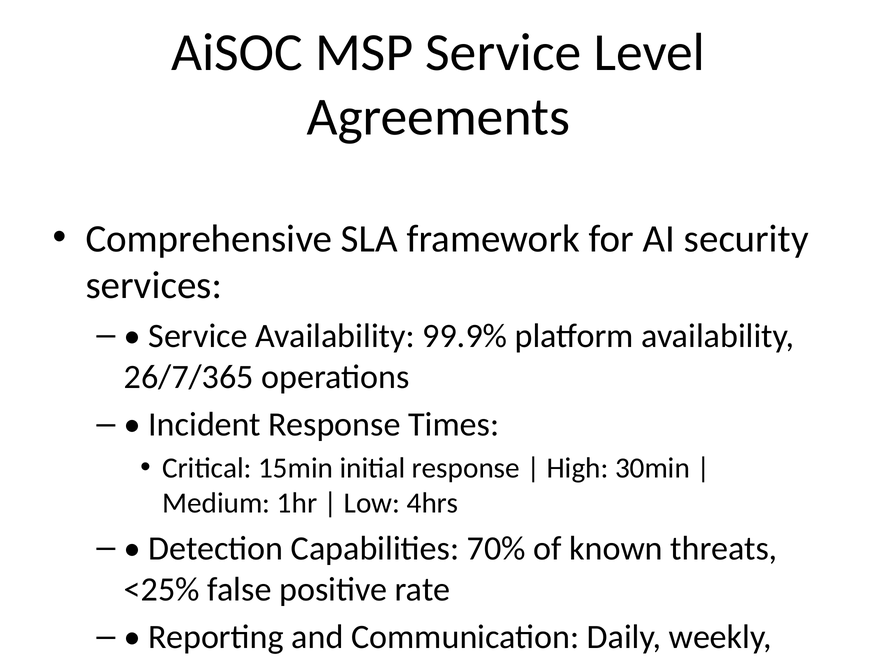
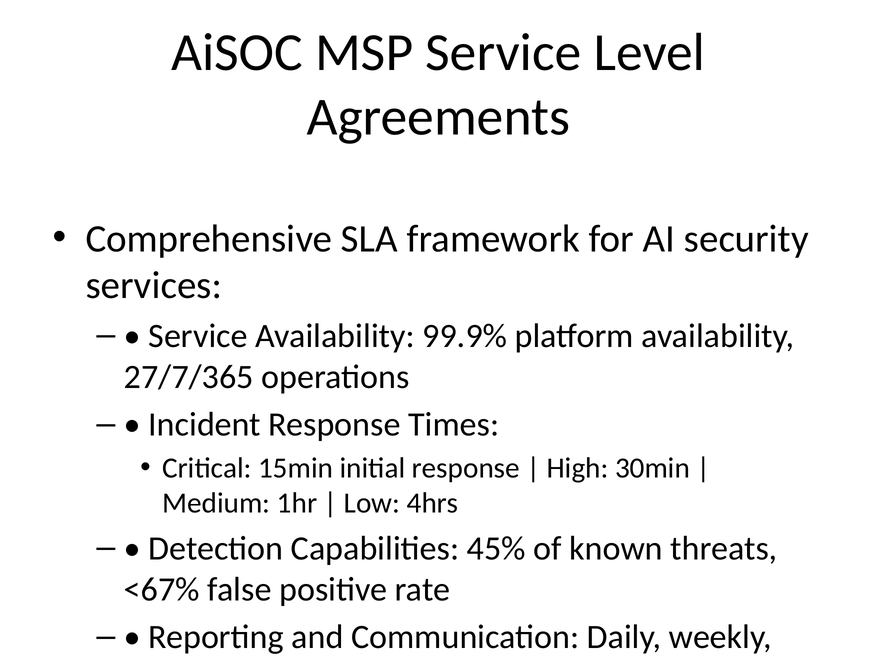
26/7/365: 26/7/365 -> 27/7/365 (189, 377)
70%: 70% -> 45% (496, 548)
<25%: <25% -> <67% (162, 589)
